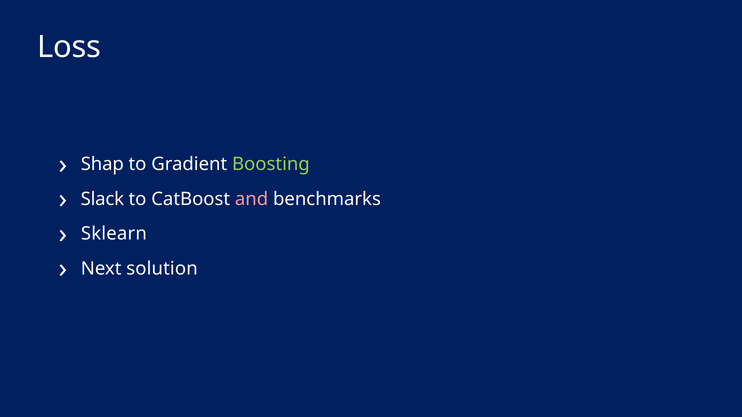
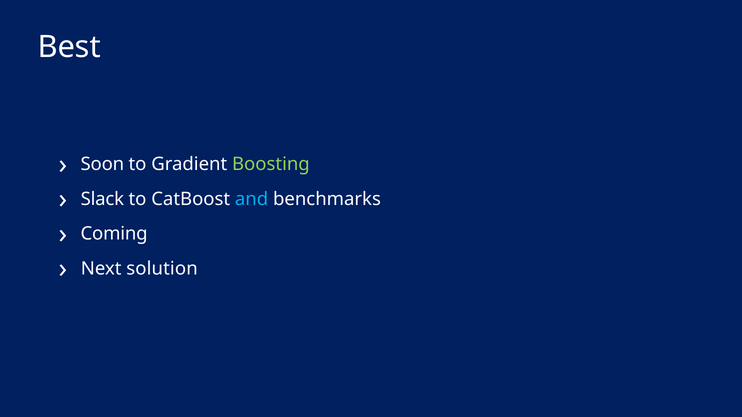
Loss: Loss -> Best (69, 47)
Shap: Shap -> Soon (102, 164)
and colour: pink -> light blue (252, 199)
Sklearn: Sklearn -> Coming (114, 234)
